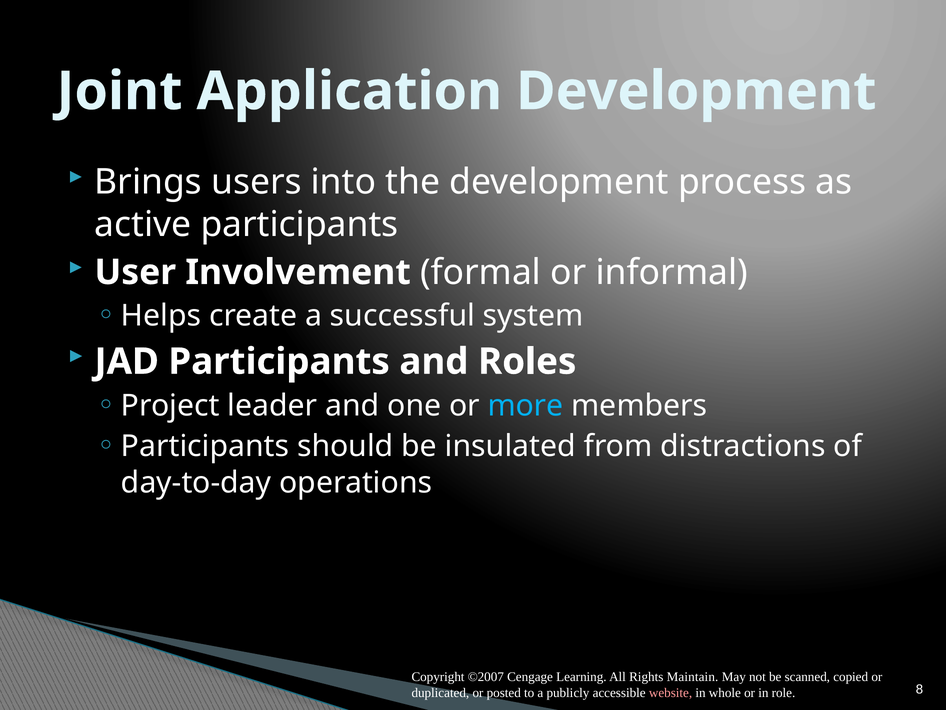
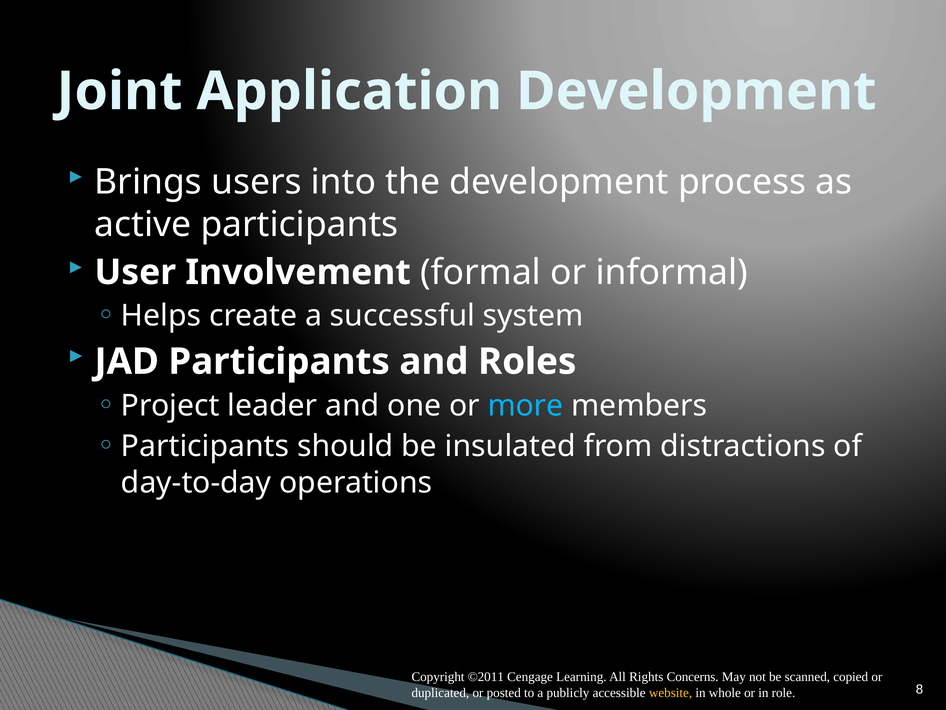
©2007: ©2007 -> ©2011 (486, 676)
Maintain: Maintain -> Concerns (693, 676)
website colour: pink -> yellow (671, 692)
